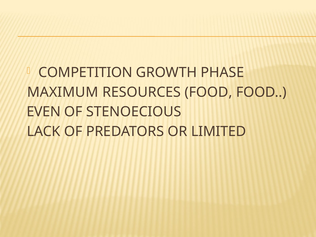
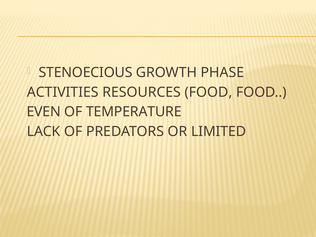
COMPETITION: COMPETITION -> STENOECIOUS (86, 73)
MAXIMUM: MAXIMUM -> ACTIVITIES (63, 92)
STENOECIOUS: STENOECIOUS -> TEMPERATURE (134, 112)
